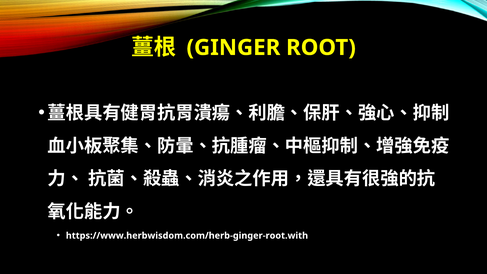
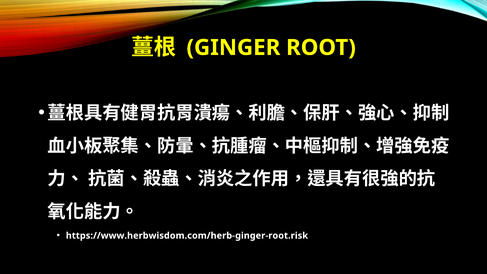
https://www.herbwisdom.com/herb-ginger-root.with: https://www.herbwisdom.com/herb-ginger-root.with -> https://www.herbwisdom.com/herb-ginger-root.risk (187, 236)
